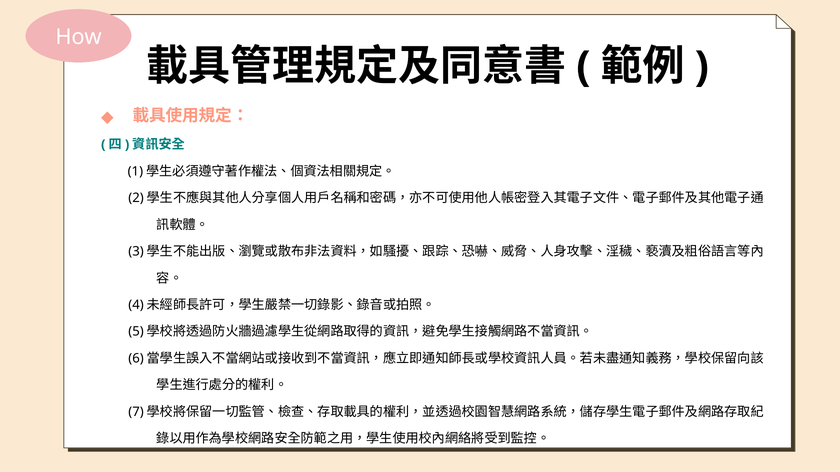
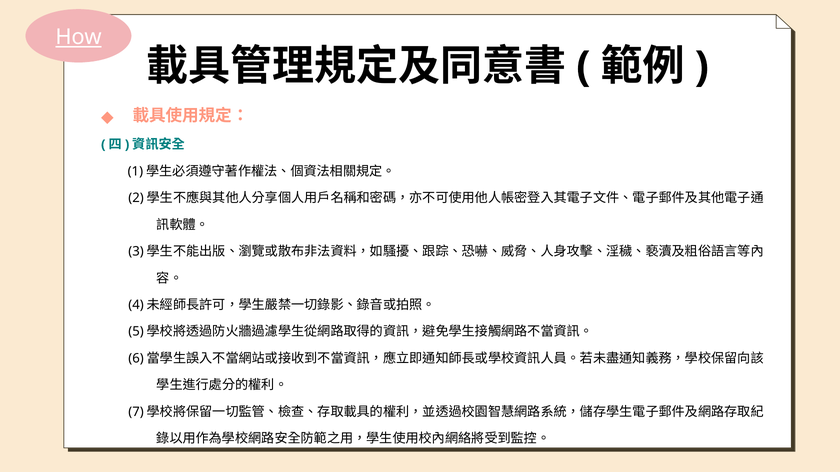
How underline: none -> present (79, 37)
